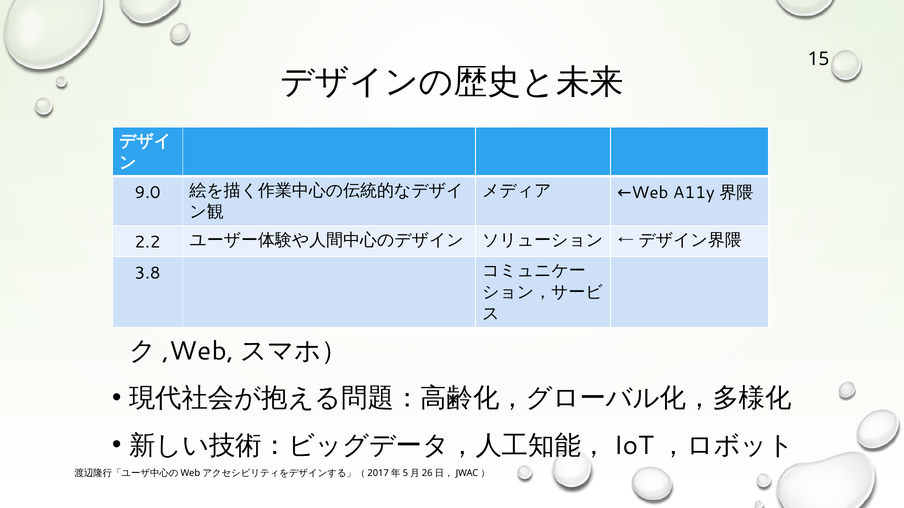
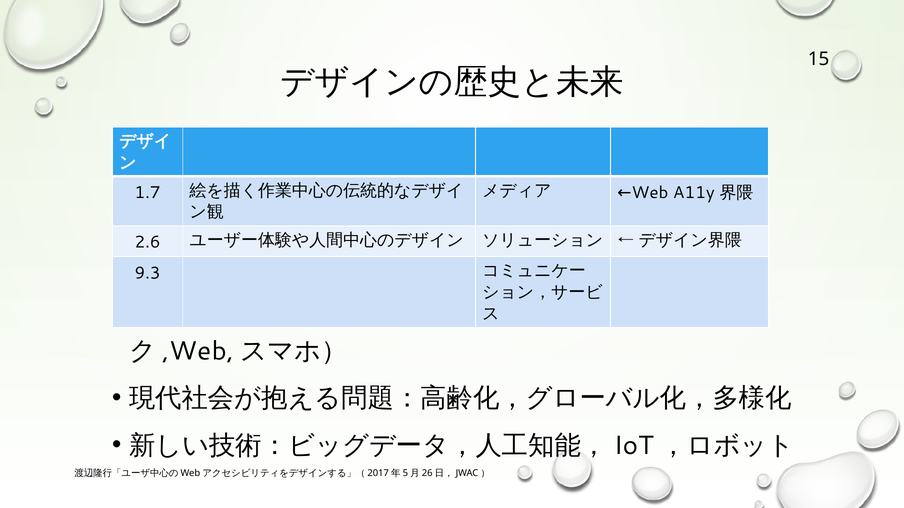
9.0: 9.0 -> 1.7 (148, 193)
2.2: 2.2 -> 2.6 (148, 242)
3.8: 3.8 -> 9.3 (148, 273)
